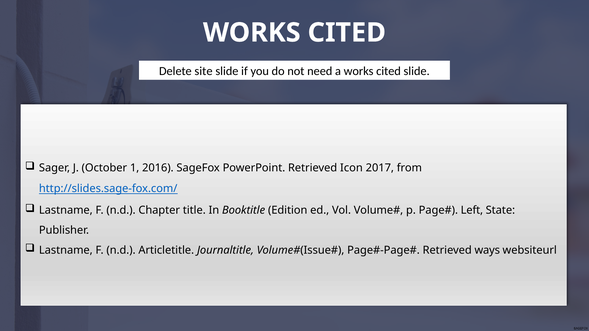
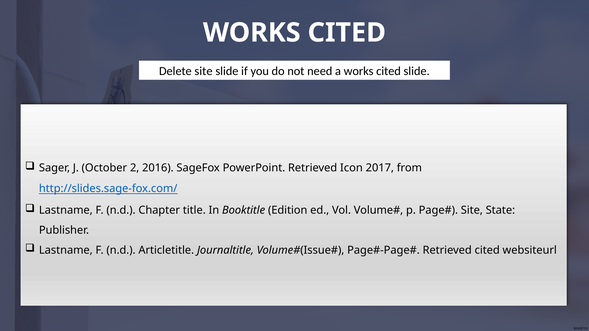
1: 1 -> 2 (135, 168)
Left: Left -> Site (472, 211)
Retrieved ways: ways -> cited (487, 250)
